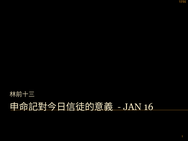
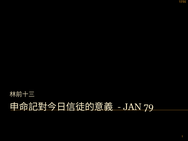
16: 16 -> 79 (149, 107)
